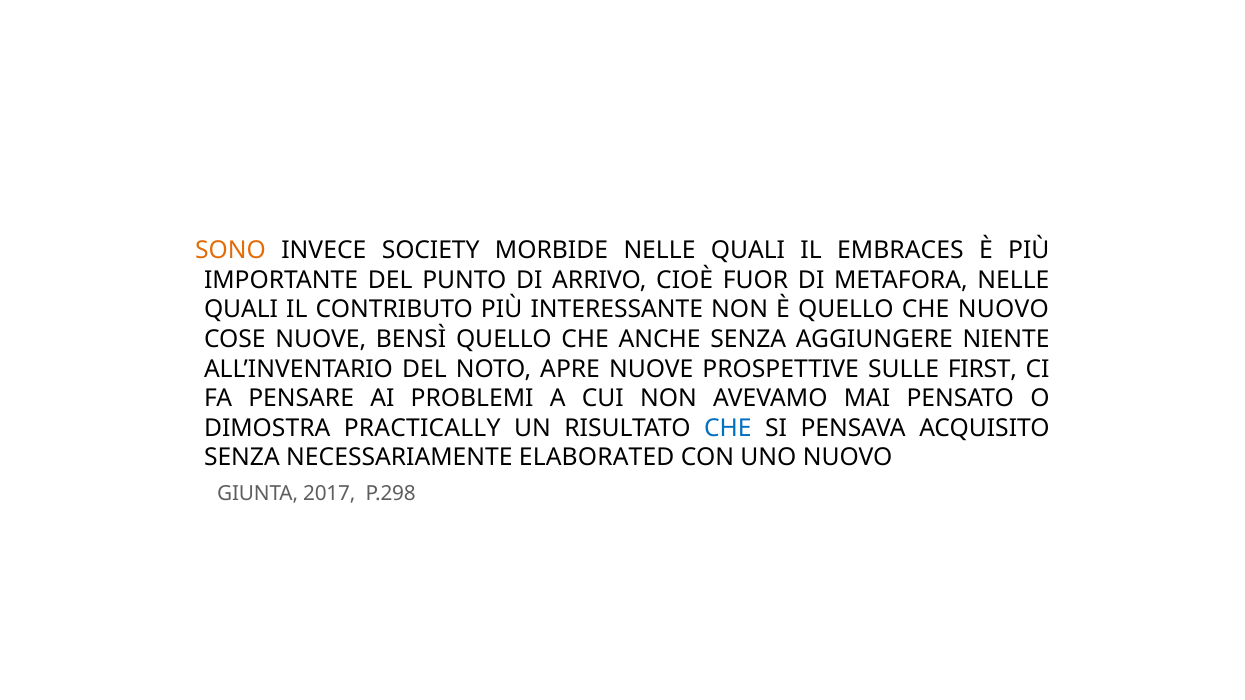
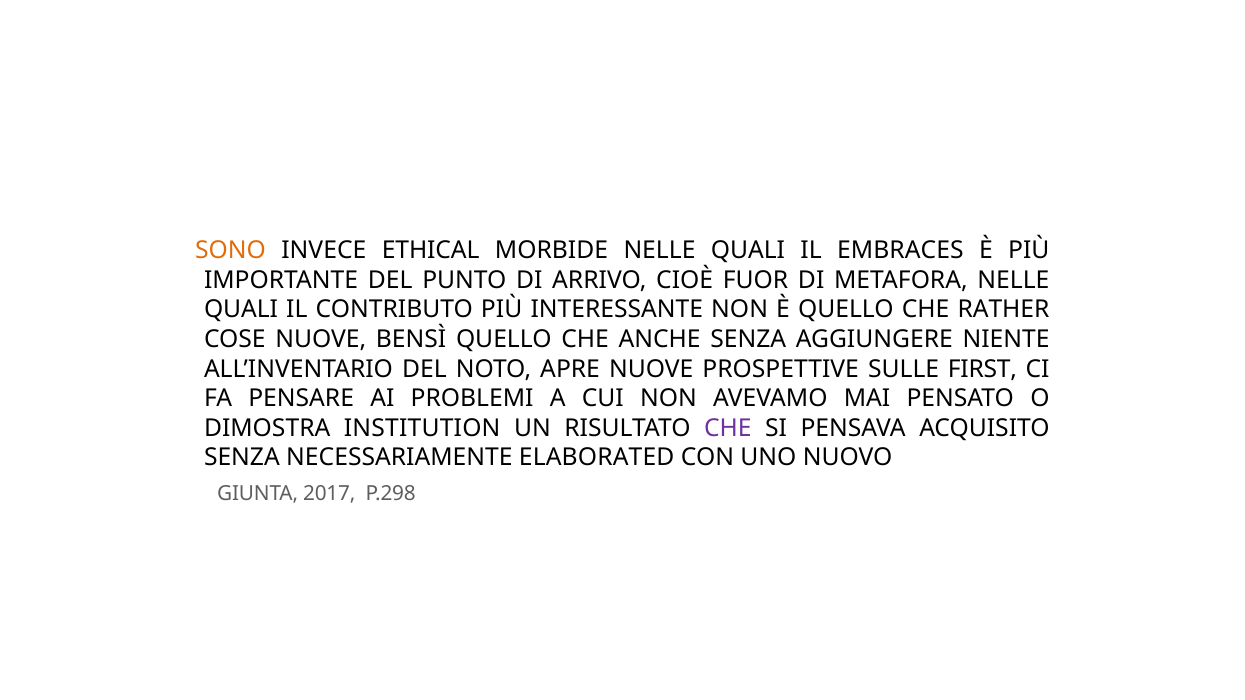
SOCIETY: SOCIETY -> ETHICAL (431, 251)
CHE NUOVO: NUOVO -> RATHER (1003, 310)
PRACTICALLY: PRACTICALLY -> INSTITUTION (422, 428)
CHE colour: blue -> purple (728, 428)
